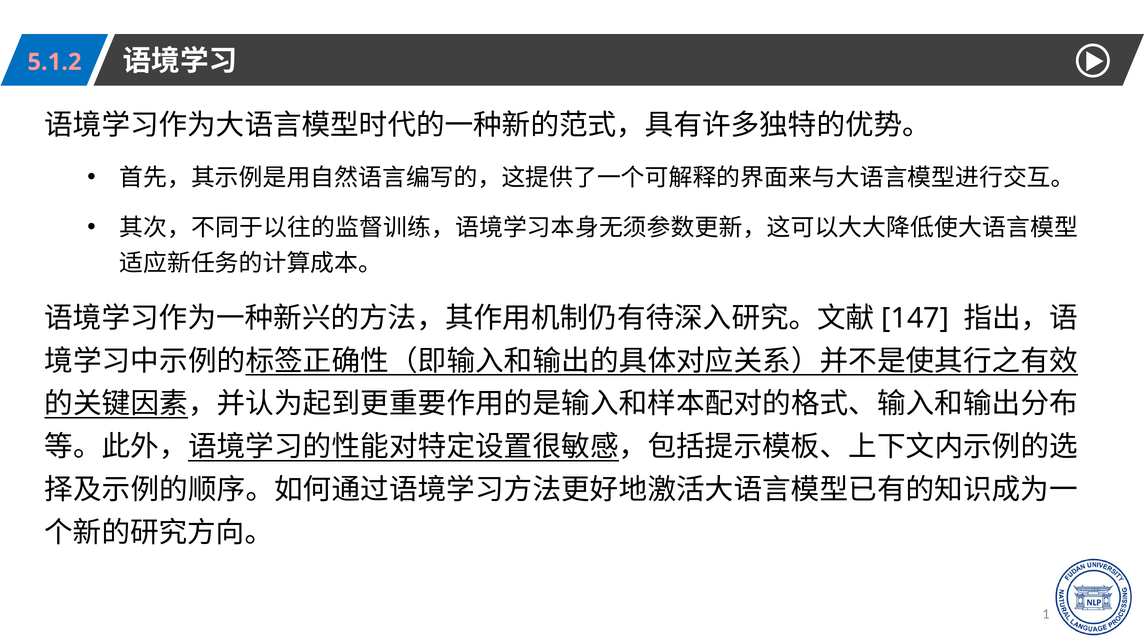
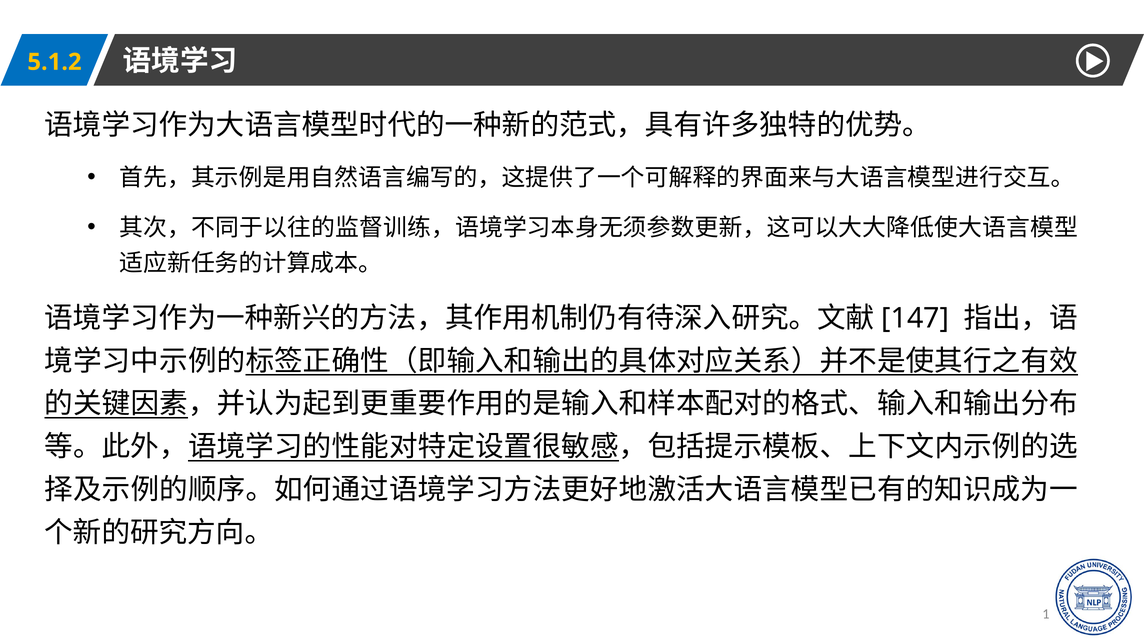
5.1.2 colour: pink -> yellow (54, 62)
